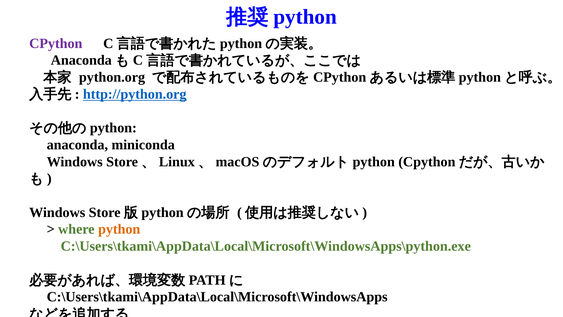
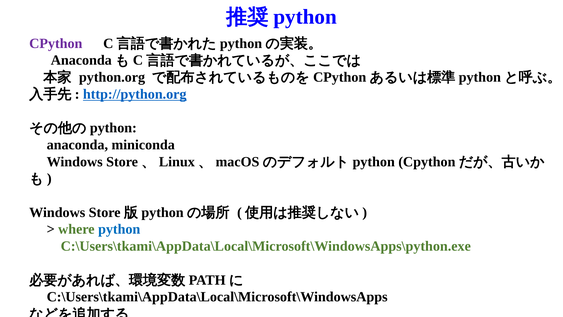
python colour: orange -> blue (119, 229)
